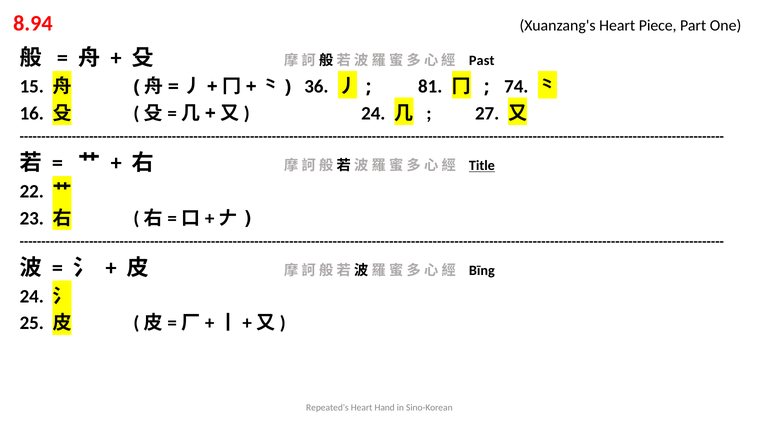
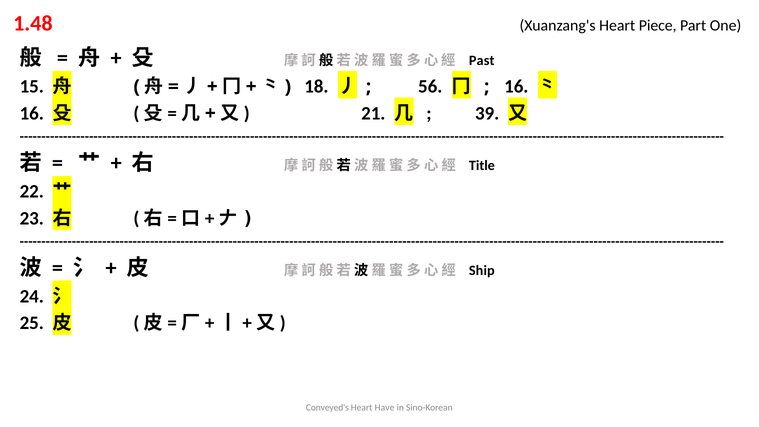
8.94: 8.94 -> 1.48 (33, 24)
36: 36 -> 18 (316, 87)
81: 81 -> 56 (430, 87)
74: 74 -> 16 (516, 87)
24: 24 -> 21 (373, 113)
27: 27 -> 39 (487, 113)
Title underline: present -> none (482, 166)
Bīng: Bīng -> Ship (482, 271)
Repeated's: Repeated's -> Conveyed's (327, 408)
Hand: Hand -> Have (385, 408)
